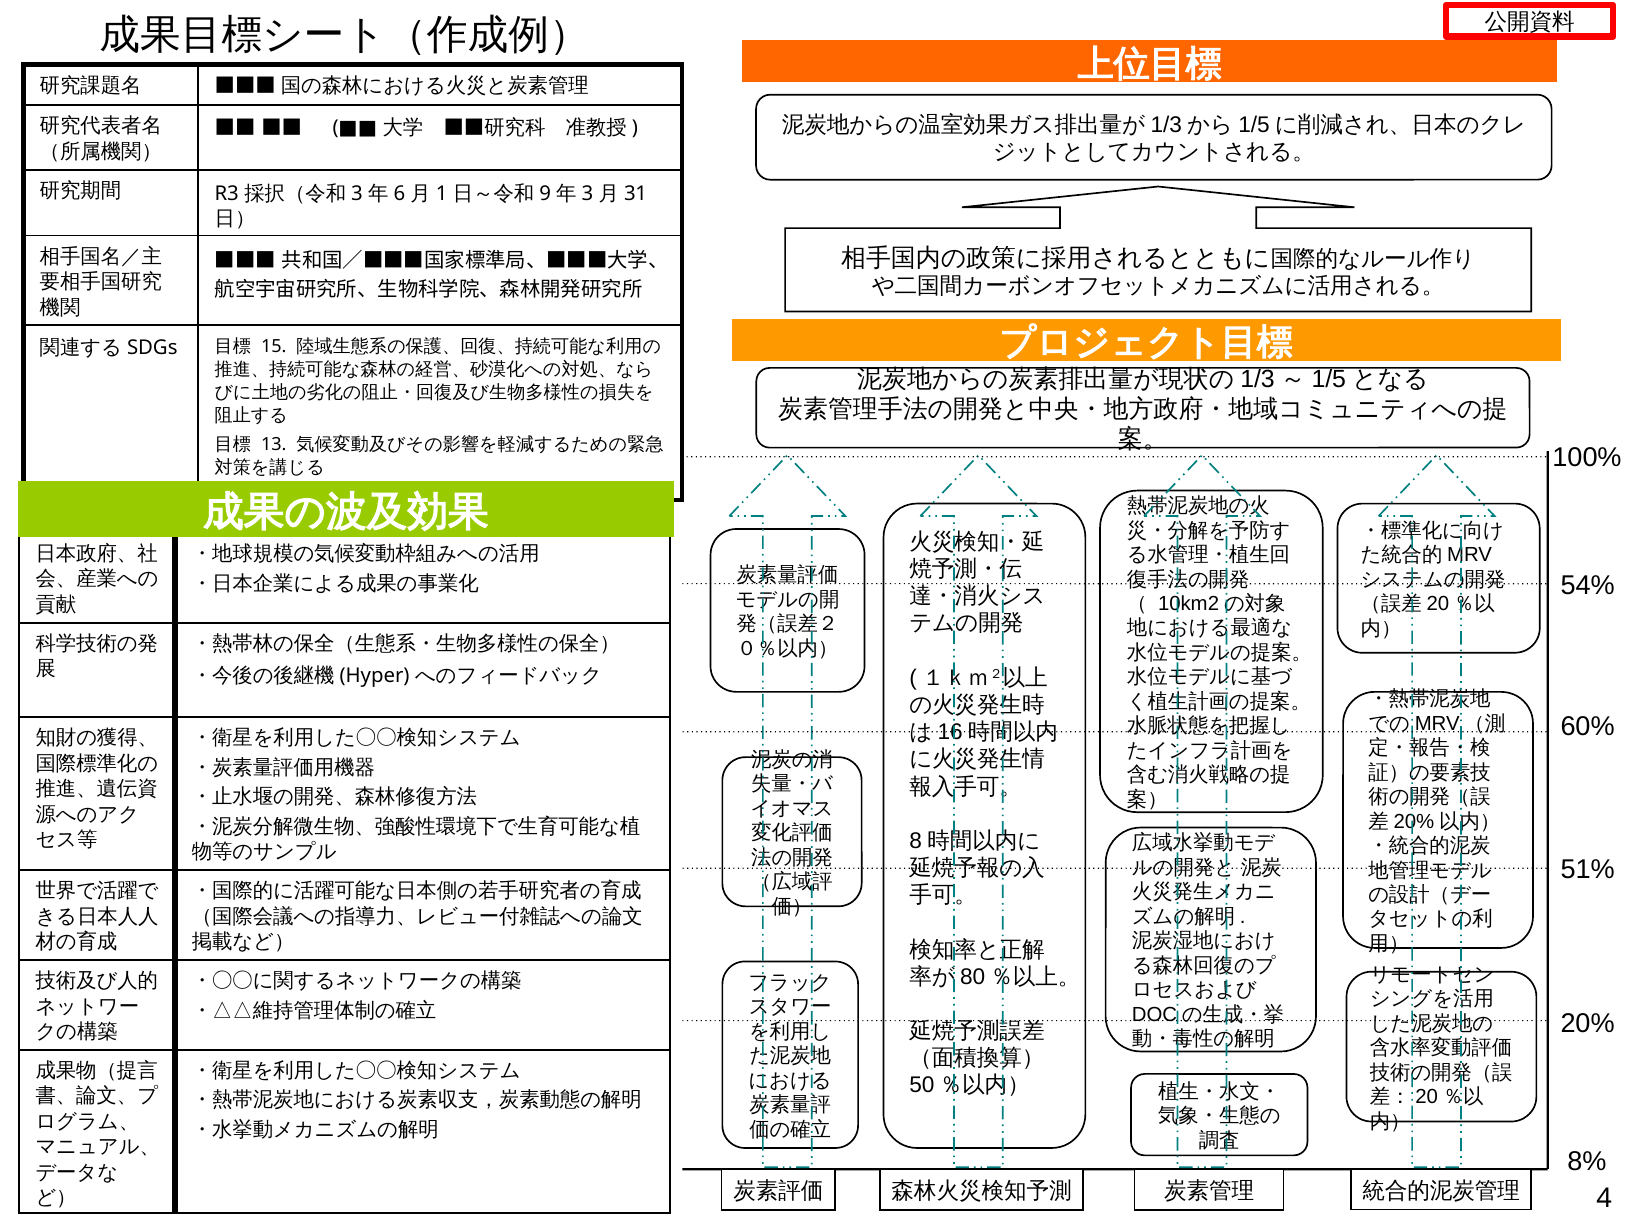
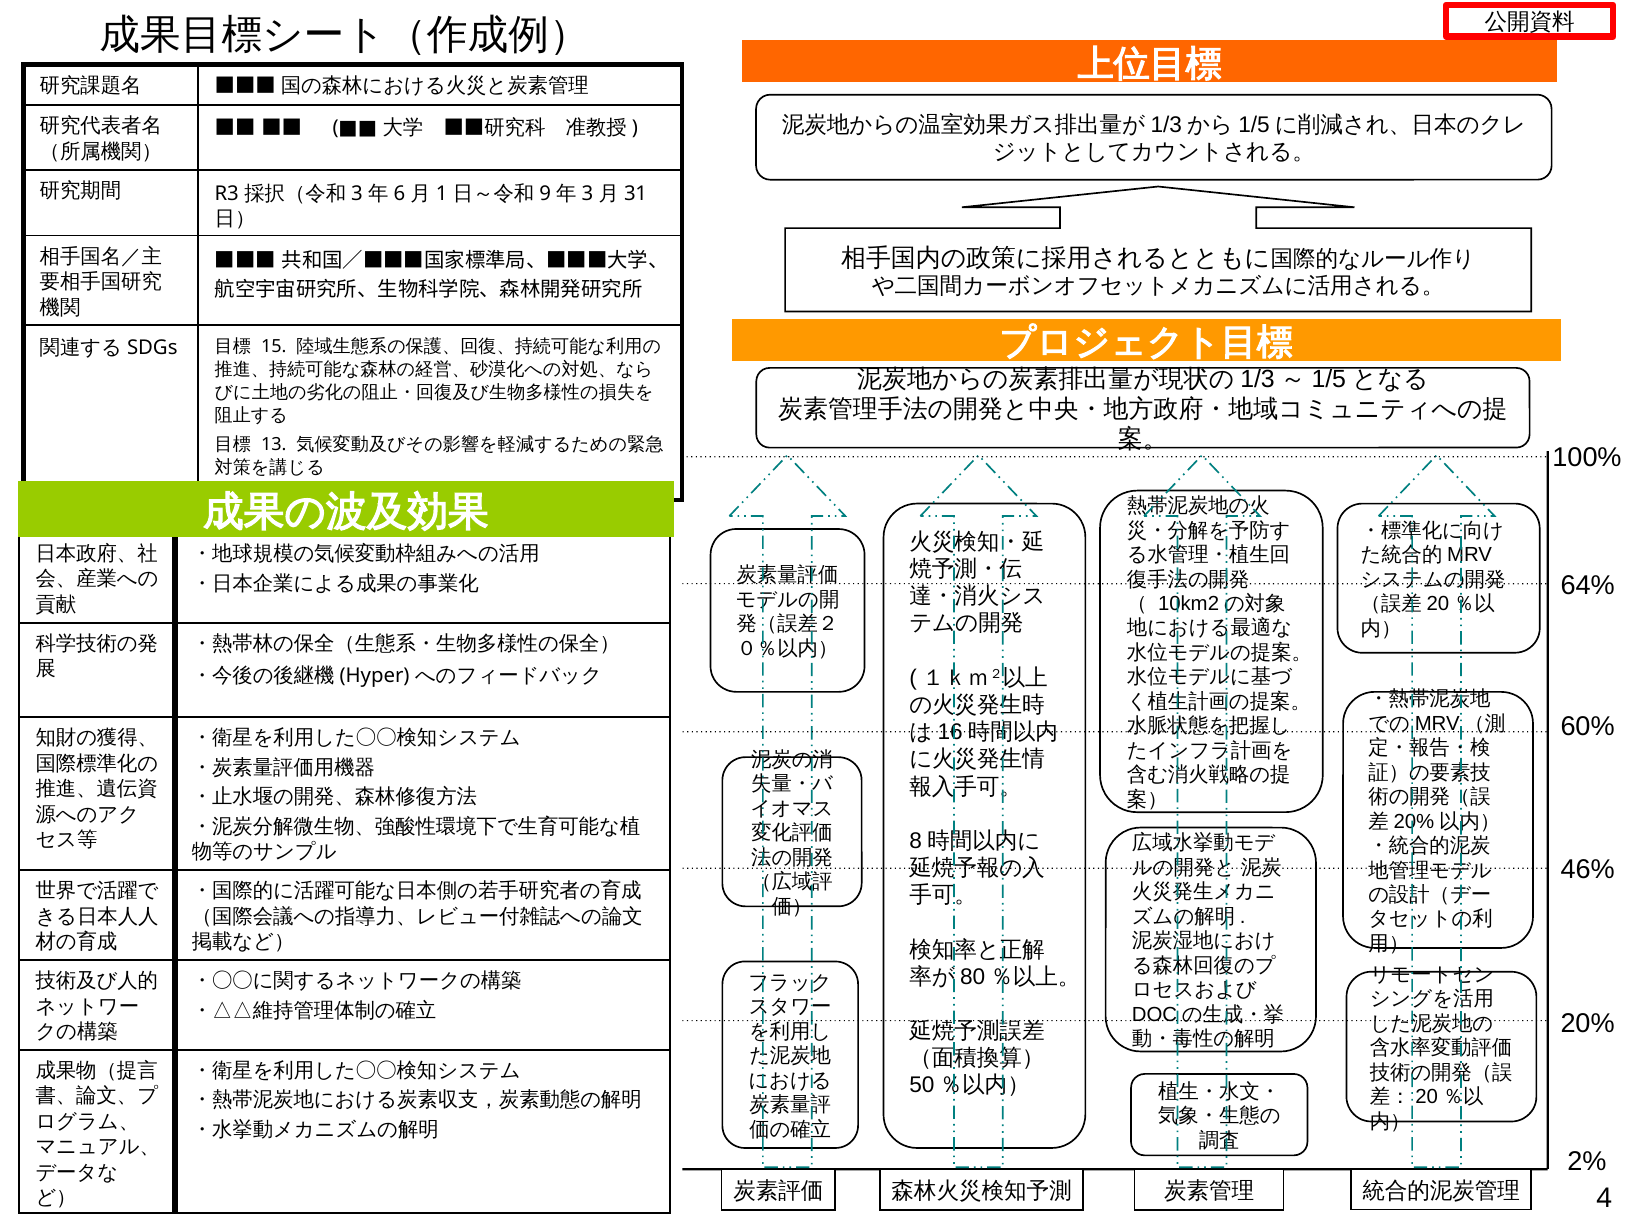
54%: 54% -> 64% (1588, 585)
51%: 51% -> 46% (1588, 870)
8%: 8% -> 2% (1587, 1162)
